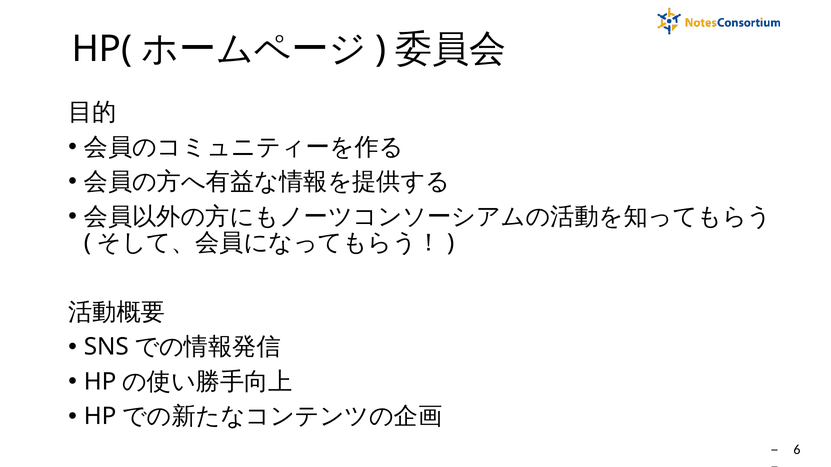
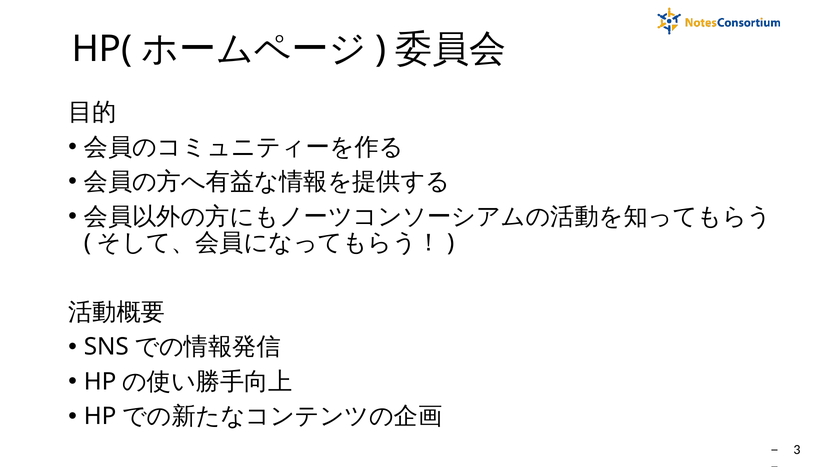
6: 6 -> 3 (797, 450)
